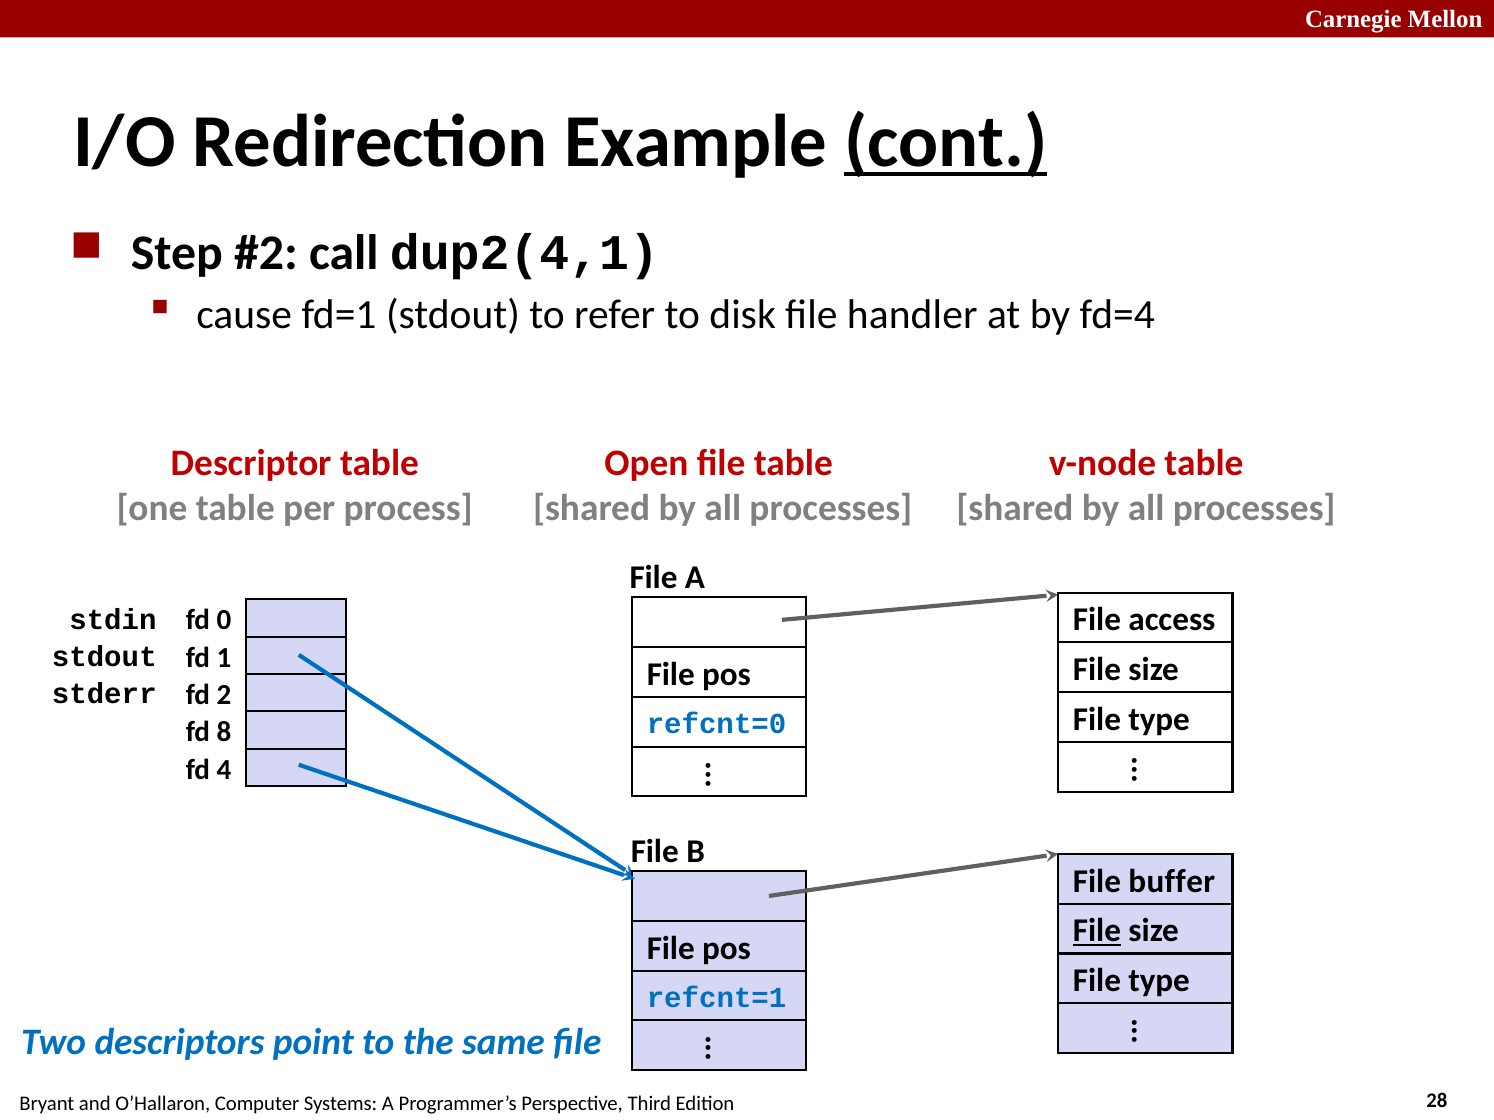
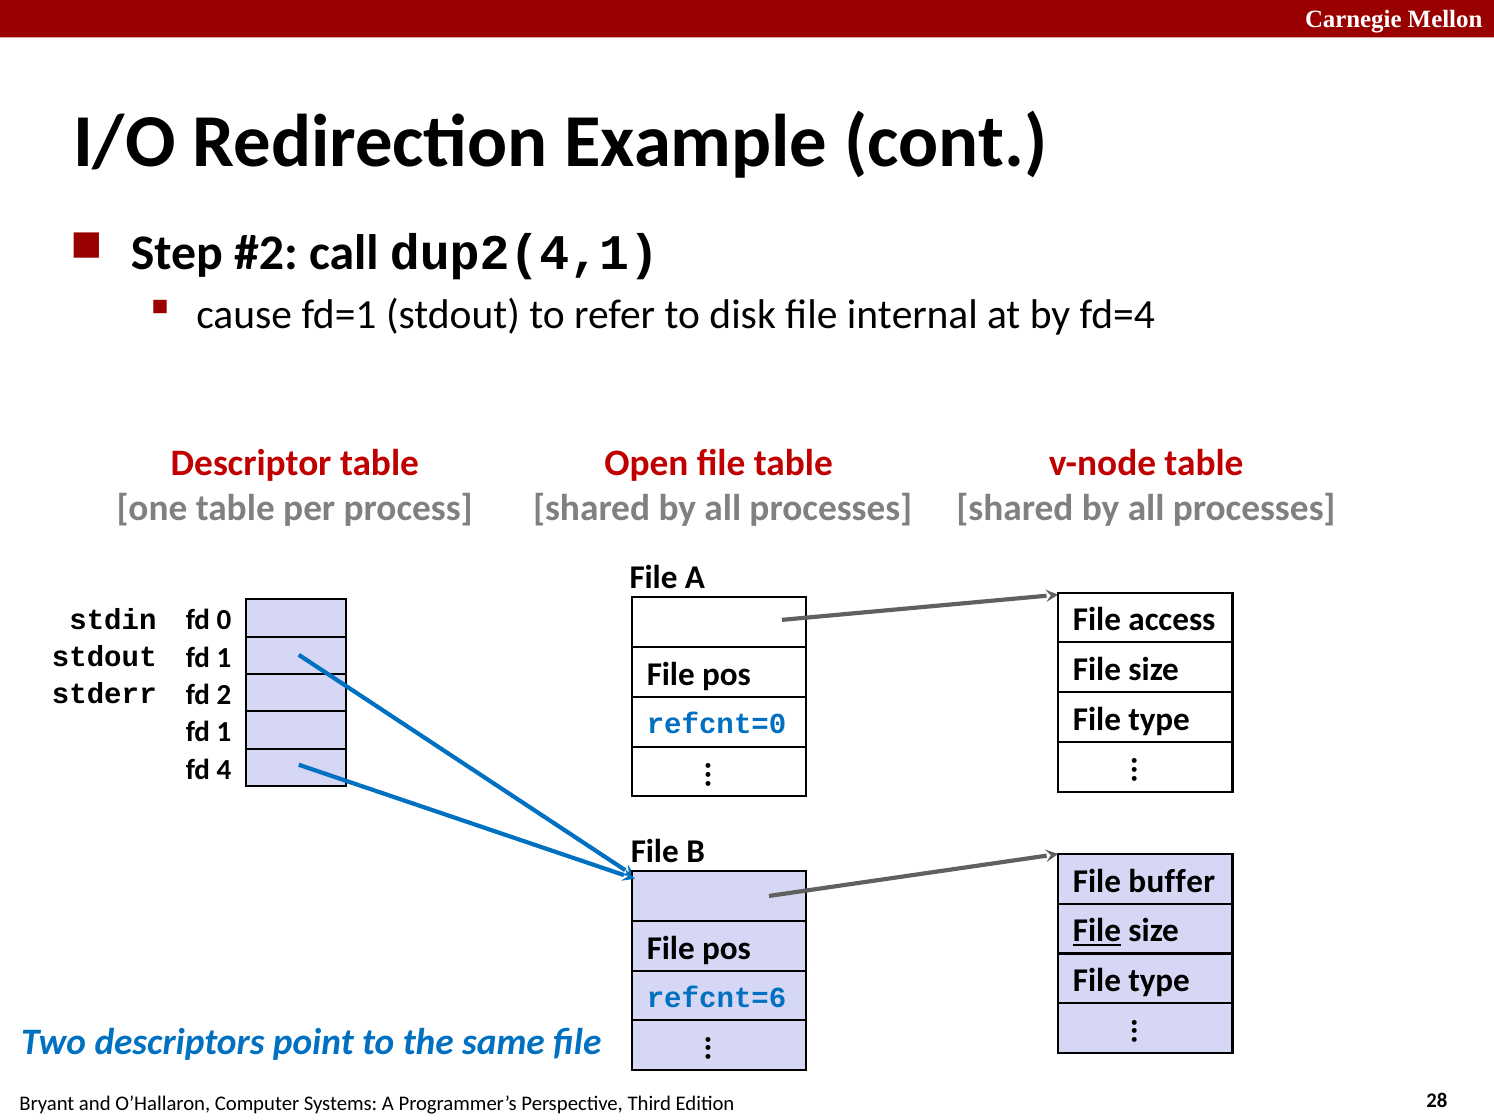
cont underline: present -> none (946, 142)
handler: handler -> internal (912, 315)
8: 8 -> 1 (224, 732)
refcnt=1: refcnt=1 -> refcnt=6 (717, 998)
